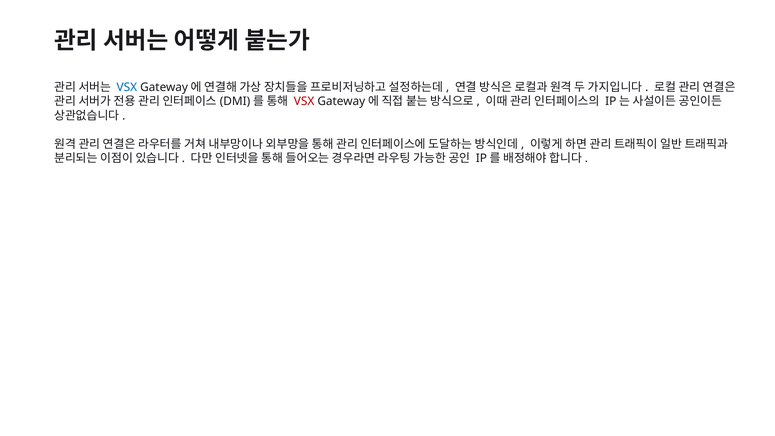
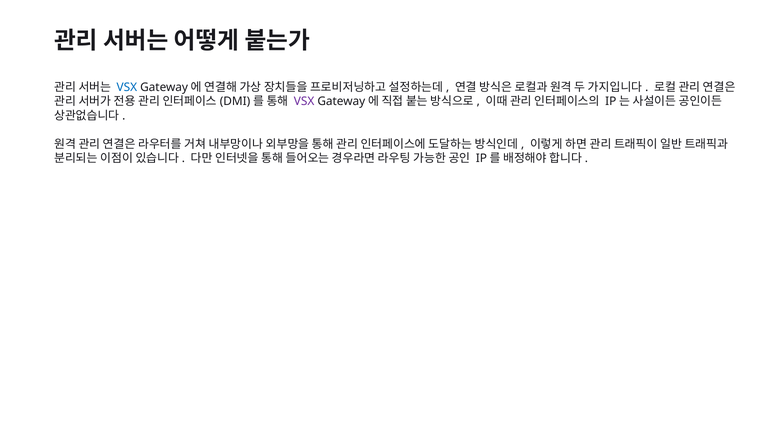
VSX colour: red -> purple (304, 102)
